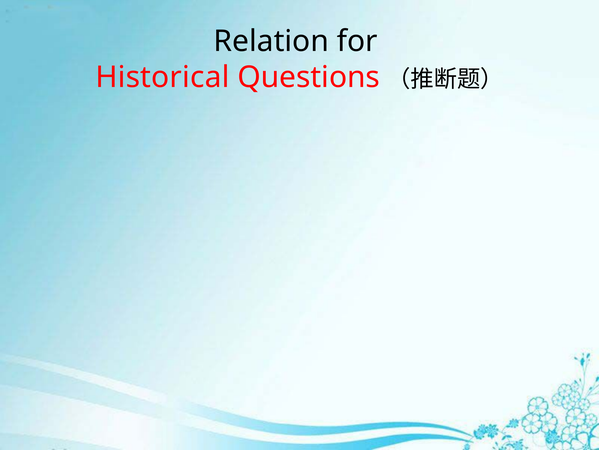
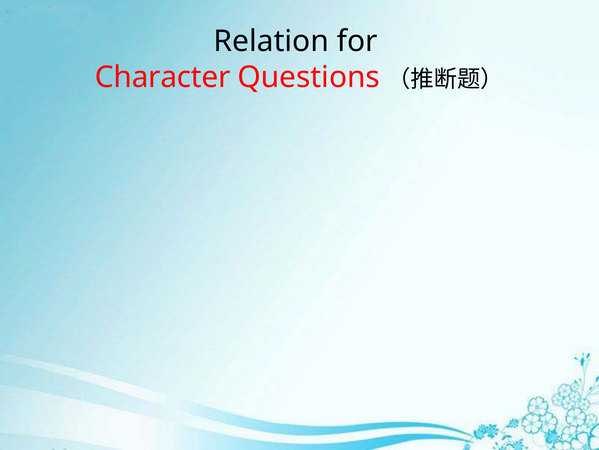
Historical: Historical -> Character (163, 77)
